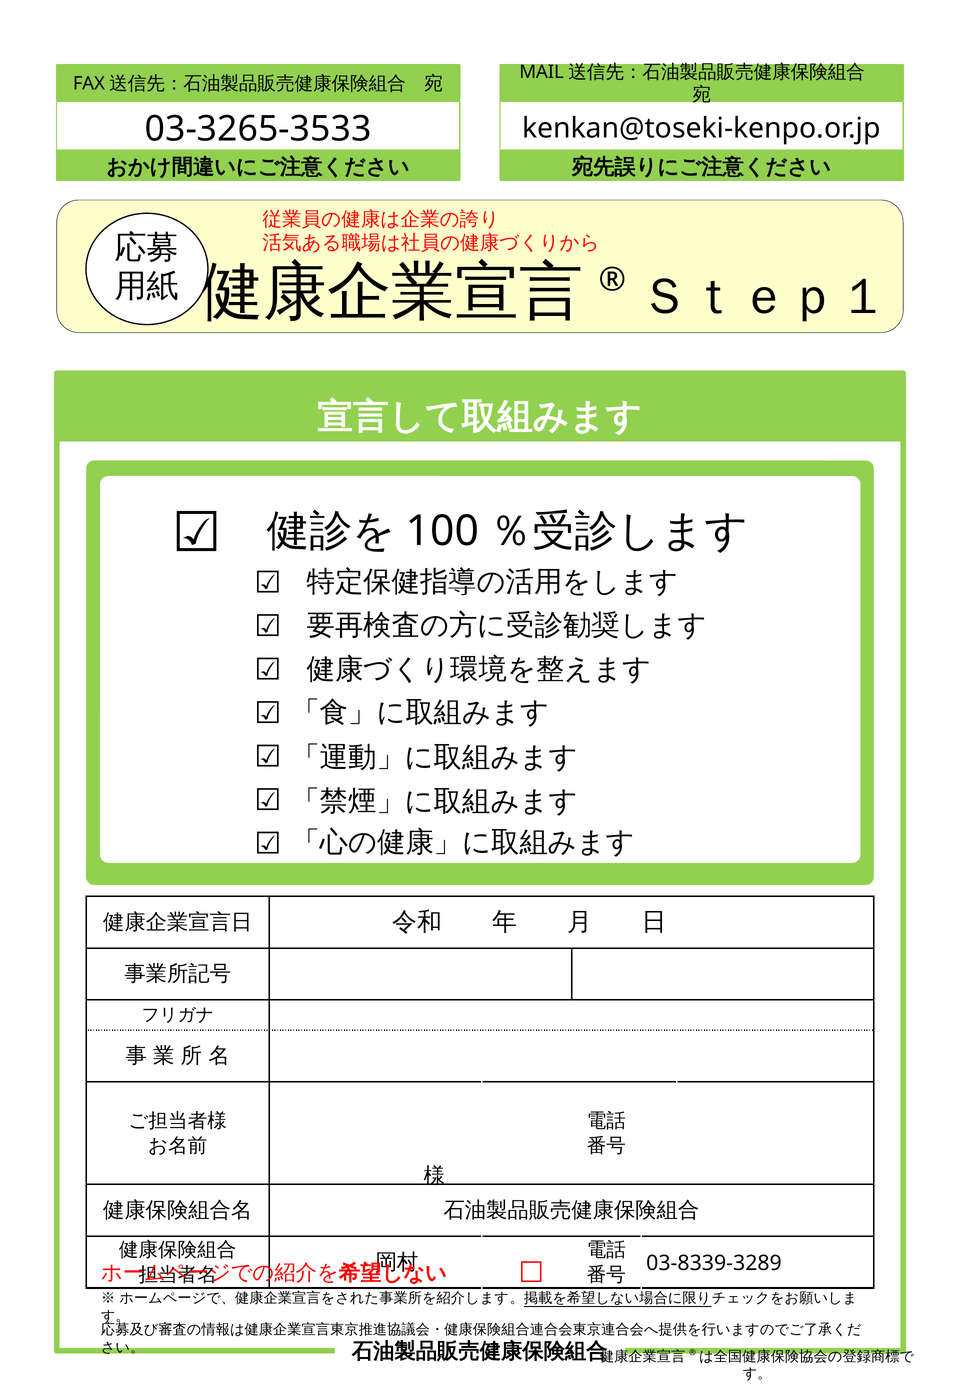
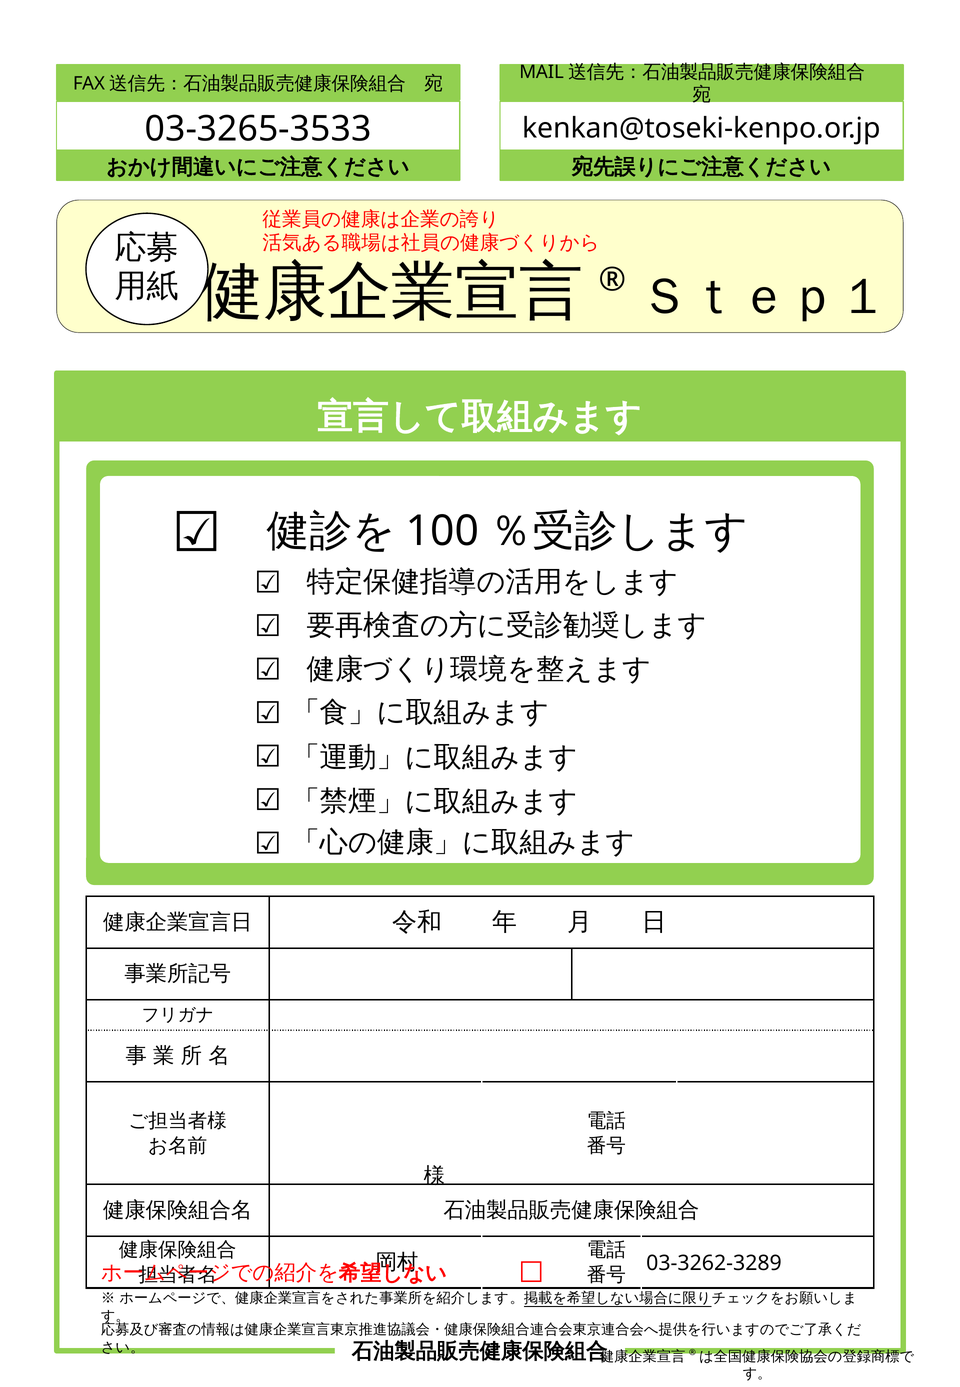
03-8339-3289: 03-8339-3289 -> 03-3262-3289 (714, 1263)
